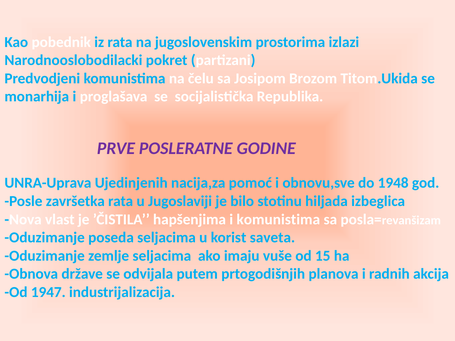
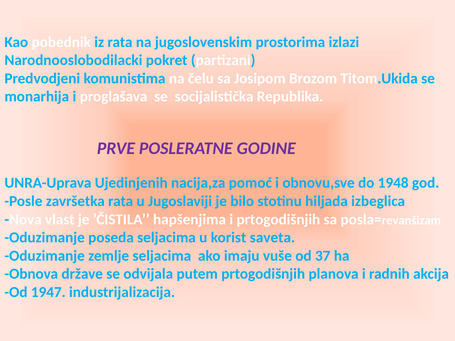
i komunistima: komunistima -> prtogodišnjih (278, 220)
15: 15 -> 37 (323, 256)
